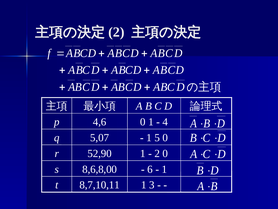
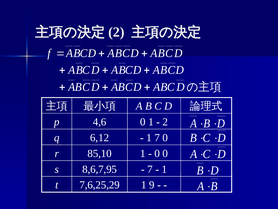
4: 4 -> 2 (165, 122)
5,07: 5,07 -> 6,12 (100, 137)
1 5: 5 -> 7 (157, 137)
52,90: 52,90 -> 85,10 (100, 153)
2: 2 -> 0 (157, 153)
8,6,8,00: 8,6,8,00 -> 8,6,7,95 (100, 169)
6: 6 -> 7 (150, 169)
8,7,10,11: 8,7,10,11 -> 7,6,25,29 (100, 185)
3: 3 -> 9 (152, 185)
